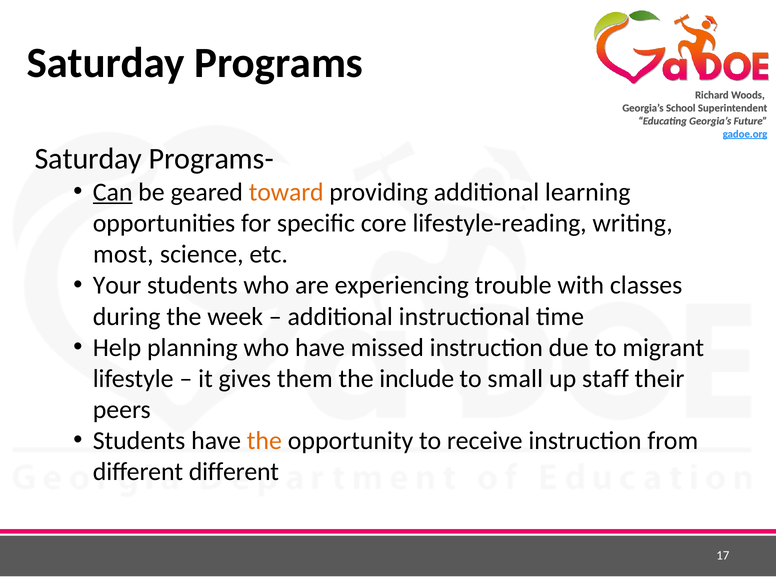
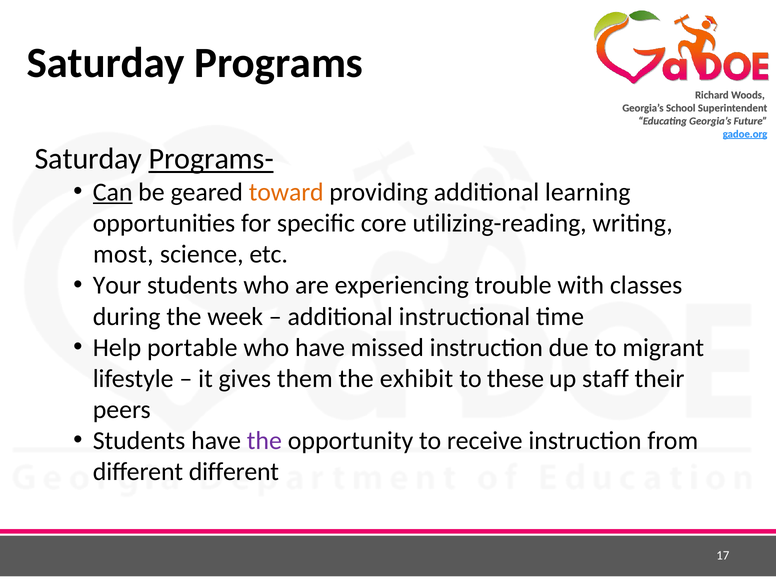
Programs- underline: none -> present (211, 159)
lifestyle-reading: lifestyle-reading -> utilizing-reading (500, 223)
planning: planning -> portable (192, 348)
include: include -> exhibit (417, 379)
small: small -> these (515, 379)
the colour: orange -> purple (264, 441)
